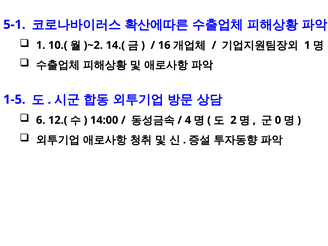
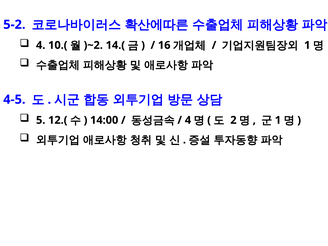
5-1: 5-1 -> 5-2 (14, 25)
1: 1 -> 4 (41, 45)
1-5: 1-5 -> 4-5 (14, 99)
6: 6 -> 5 (41, 120)
0: 0 -> 1 (278, 120)
